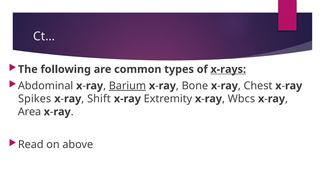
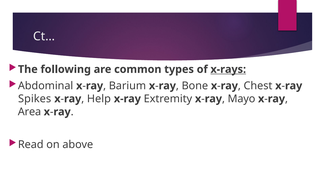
Barium underline: present -> none (127, 86)
Shift: Shift -> Help (99, 99)
Wbcs: Wbcs -> Mayo (241, 99)
